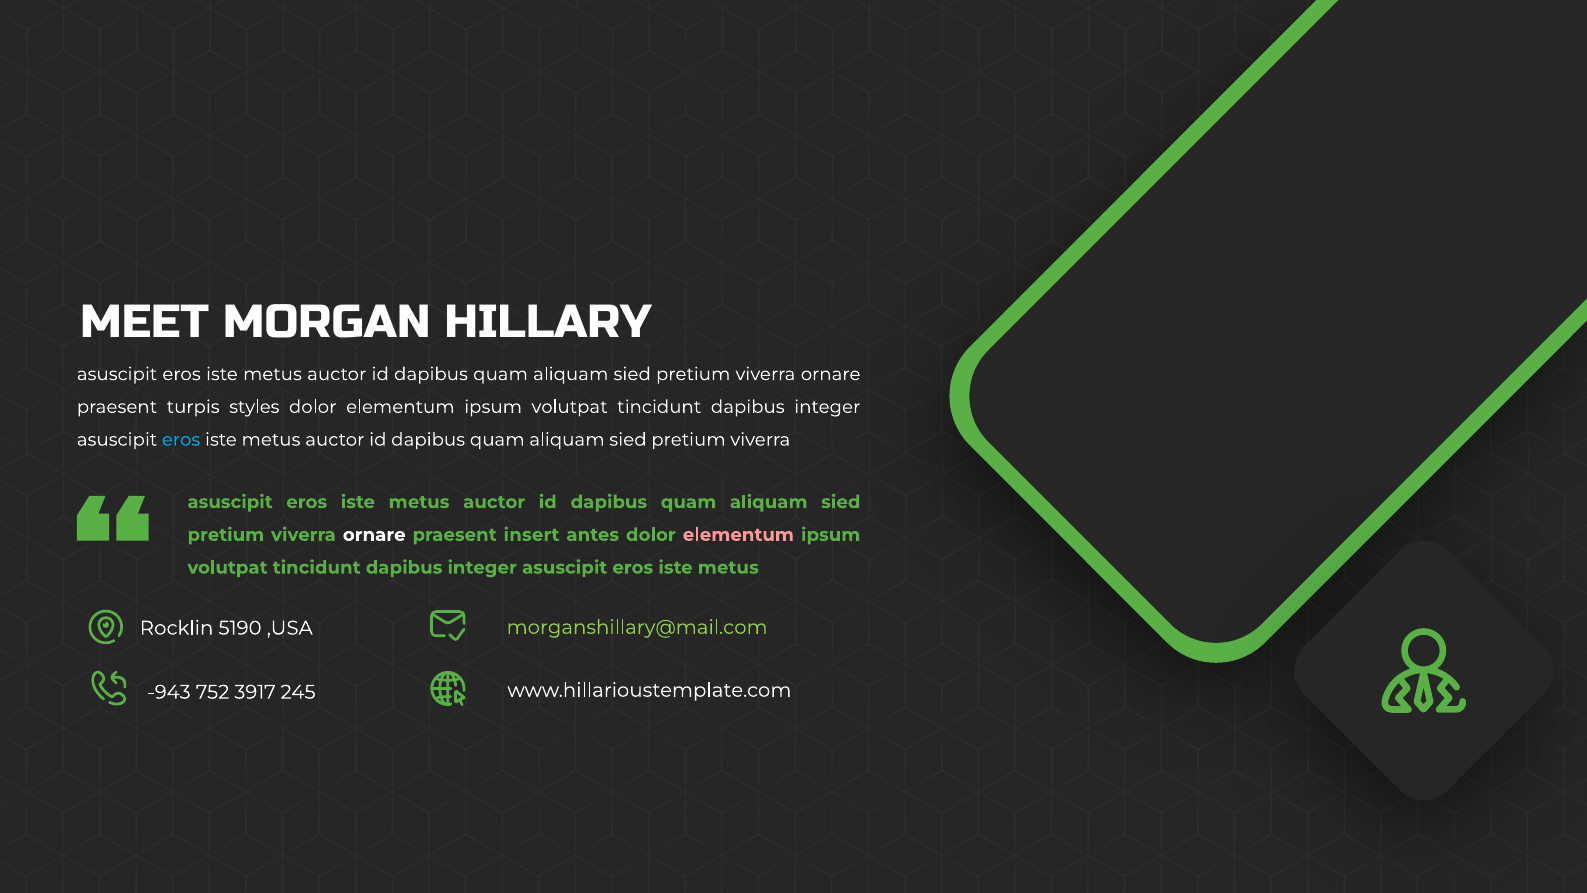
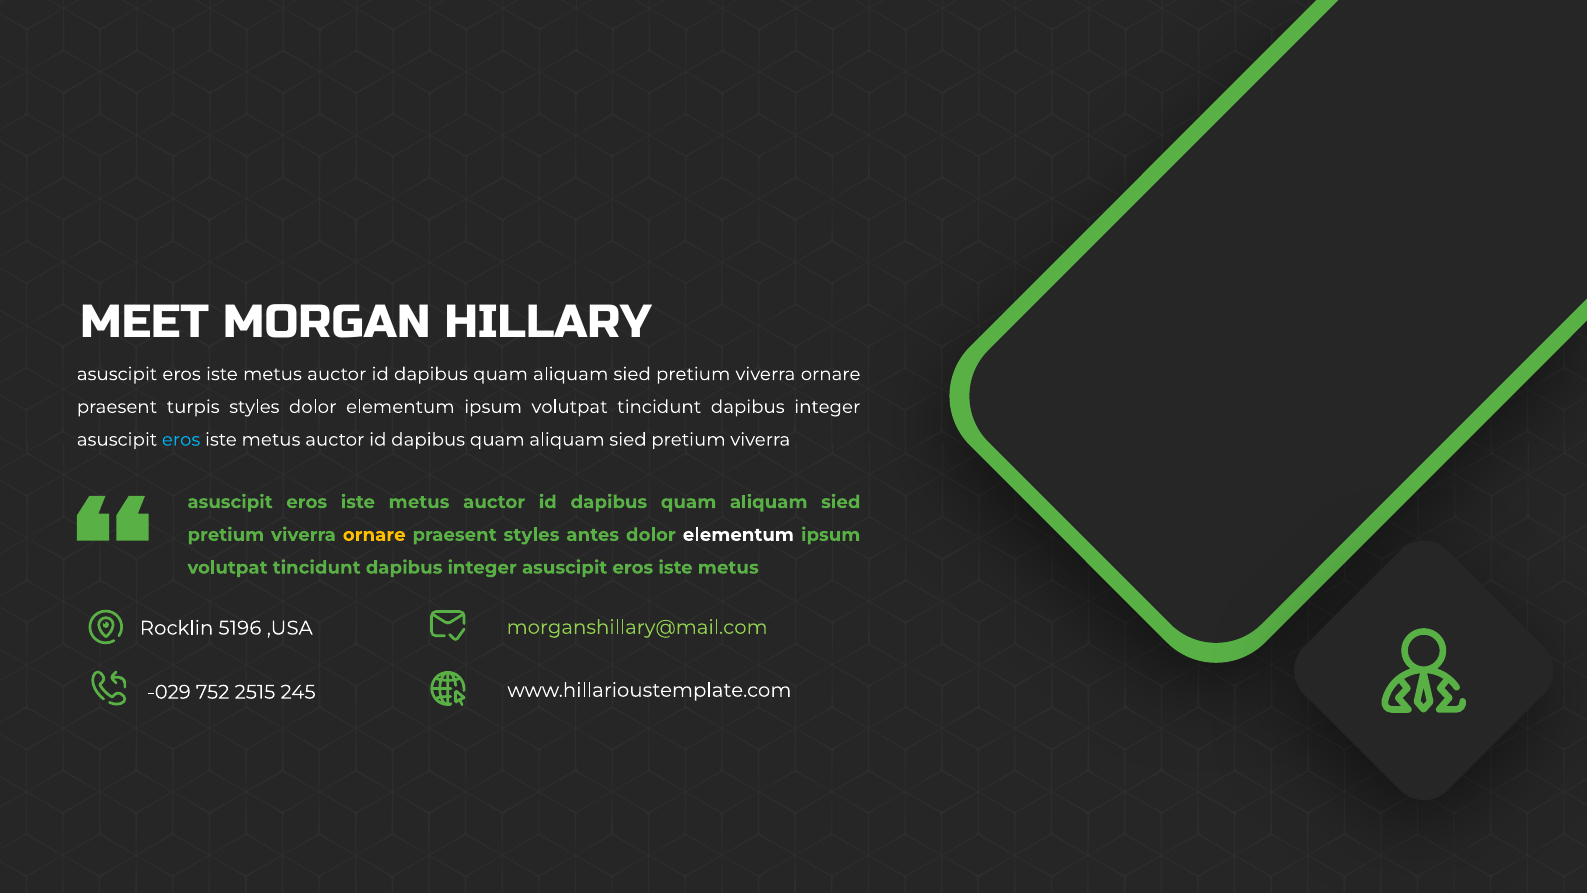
ornare colour: white -> yellow (374, 535)
praesent insert: insert -> styles (532, 535)
elementum colour: pink -> white (738, 535)
5190: 5190 -> 5196 (240, 628)
-943: -943 -> -029 (169, 692)
3917: 3917 -> 2515 (255, 692)
